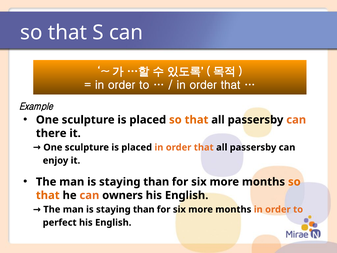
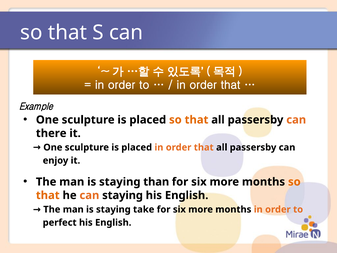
can owners: owners -> staying (123, 195)
than: than -> take (144, 209)
